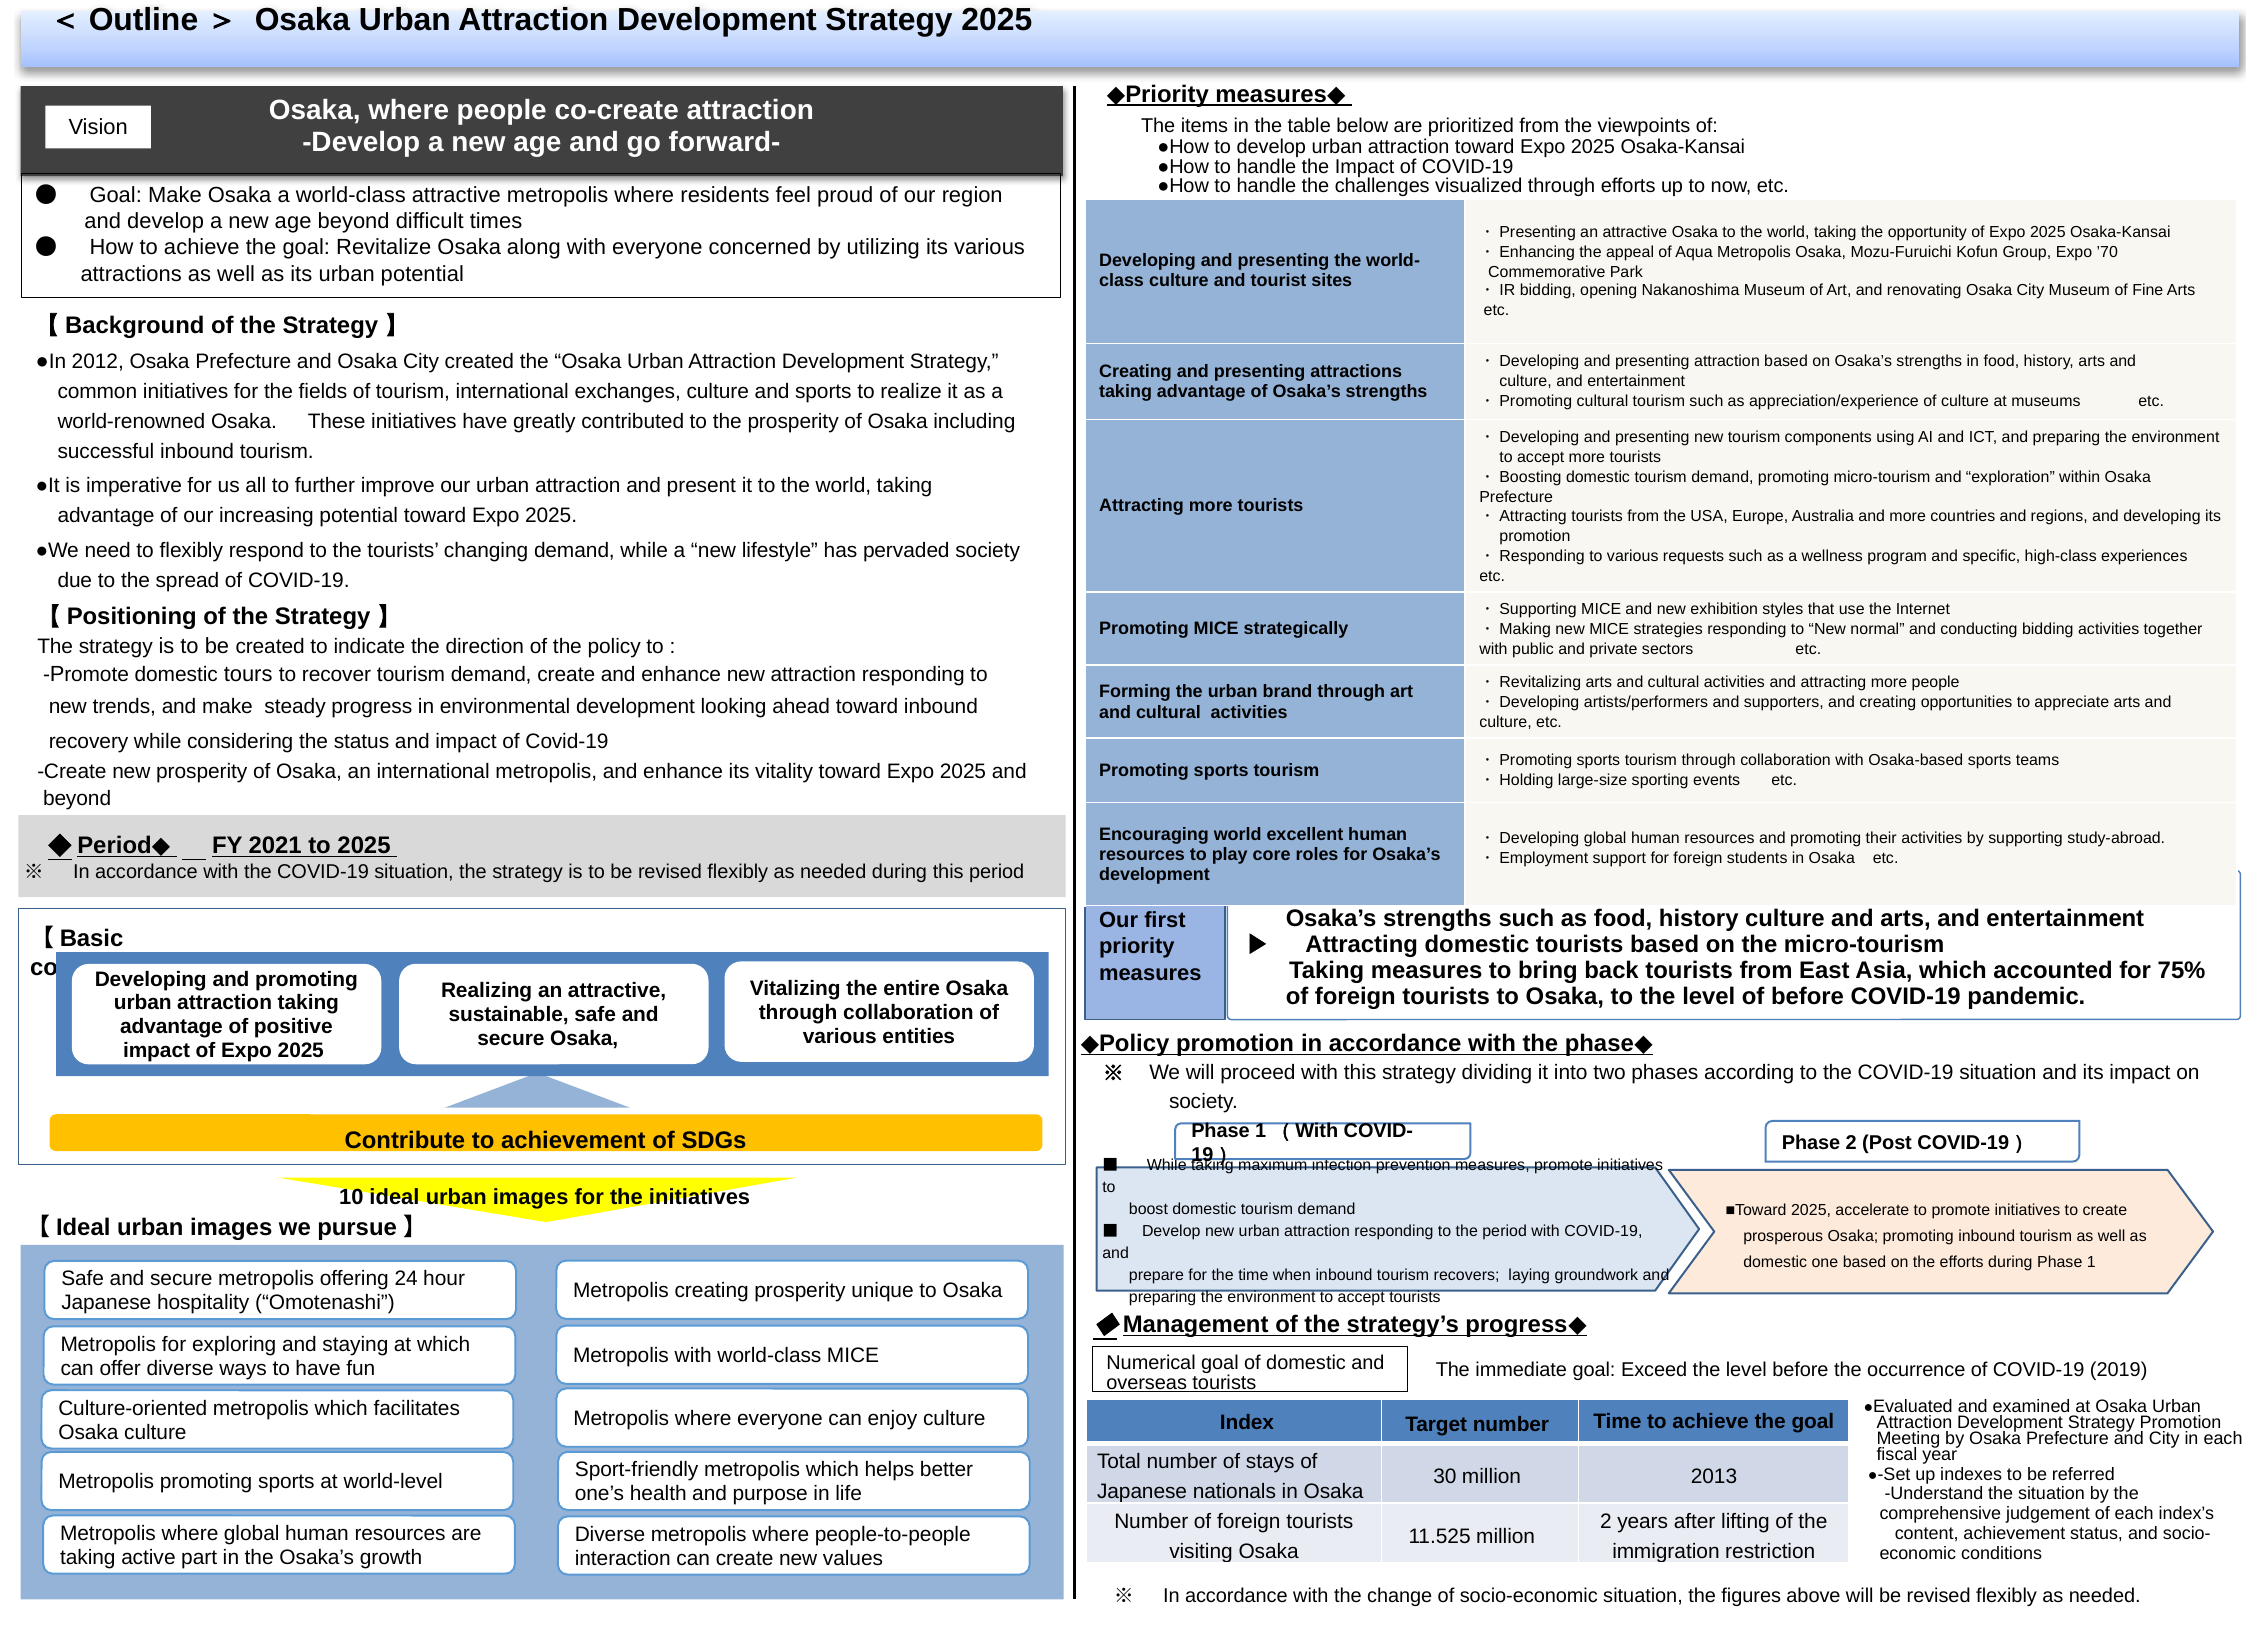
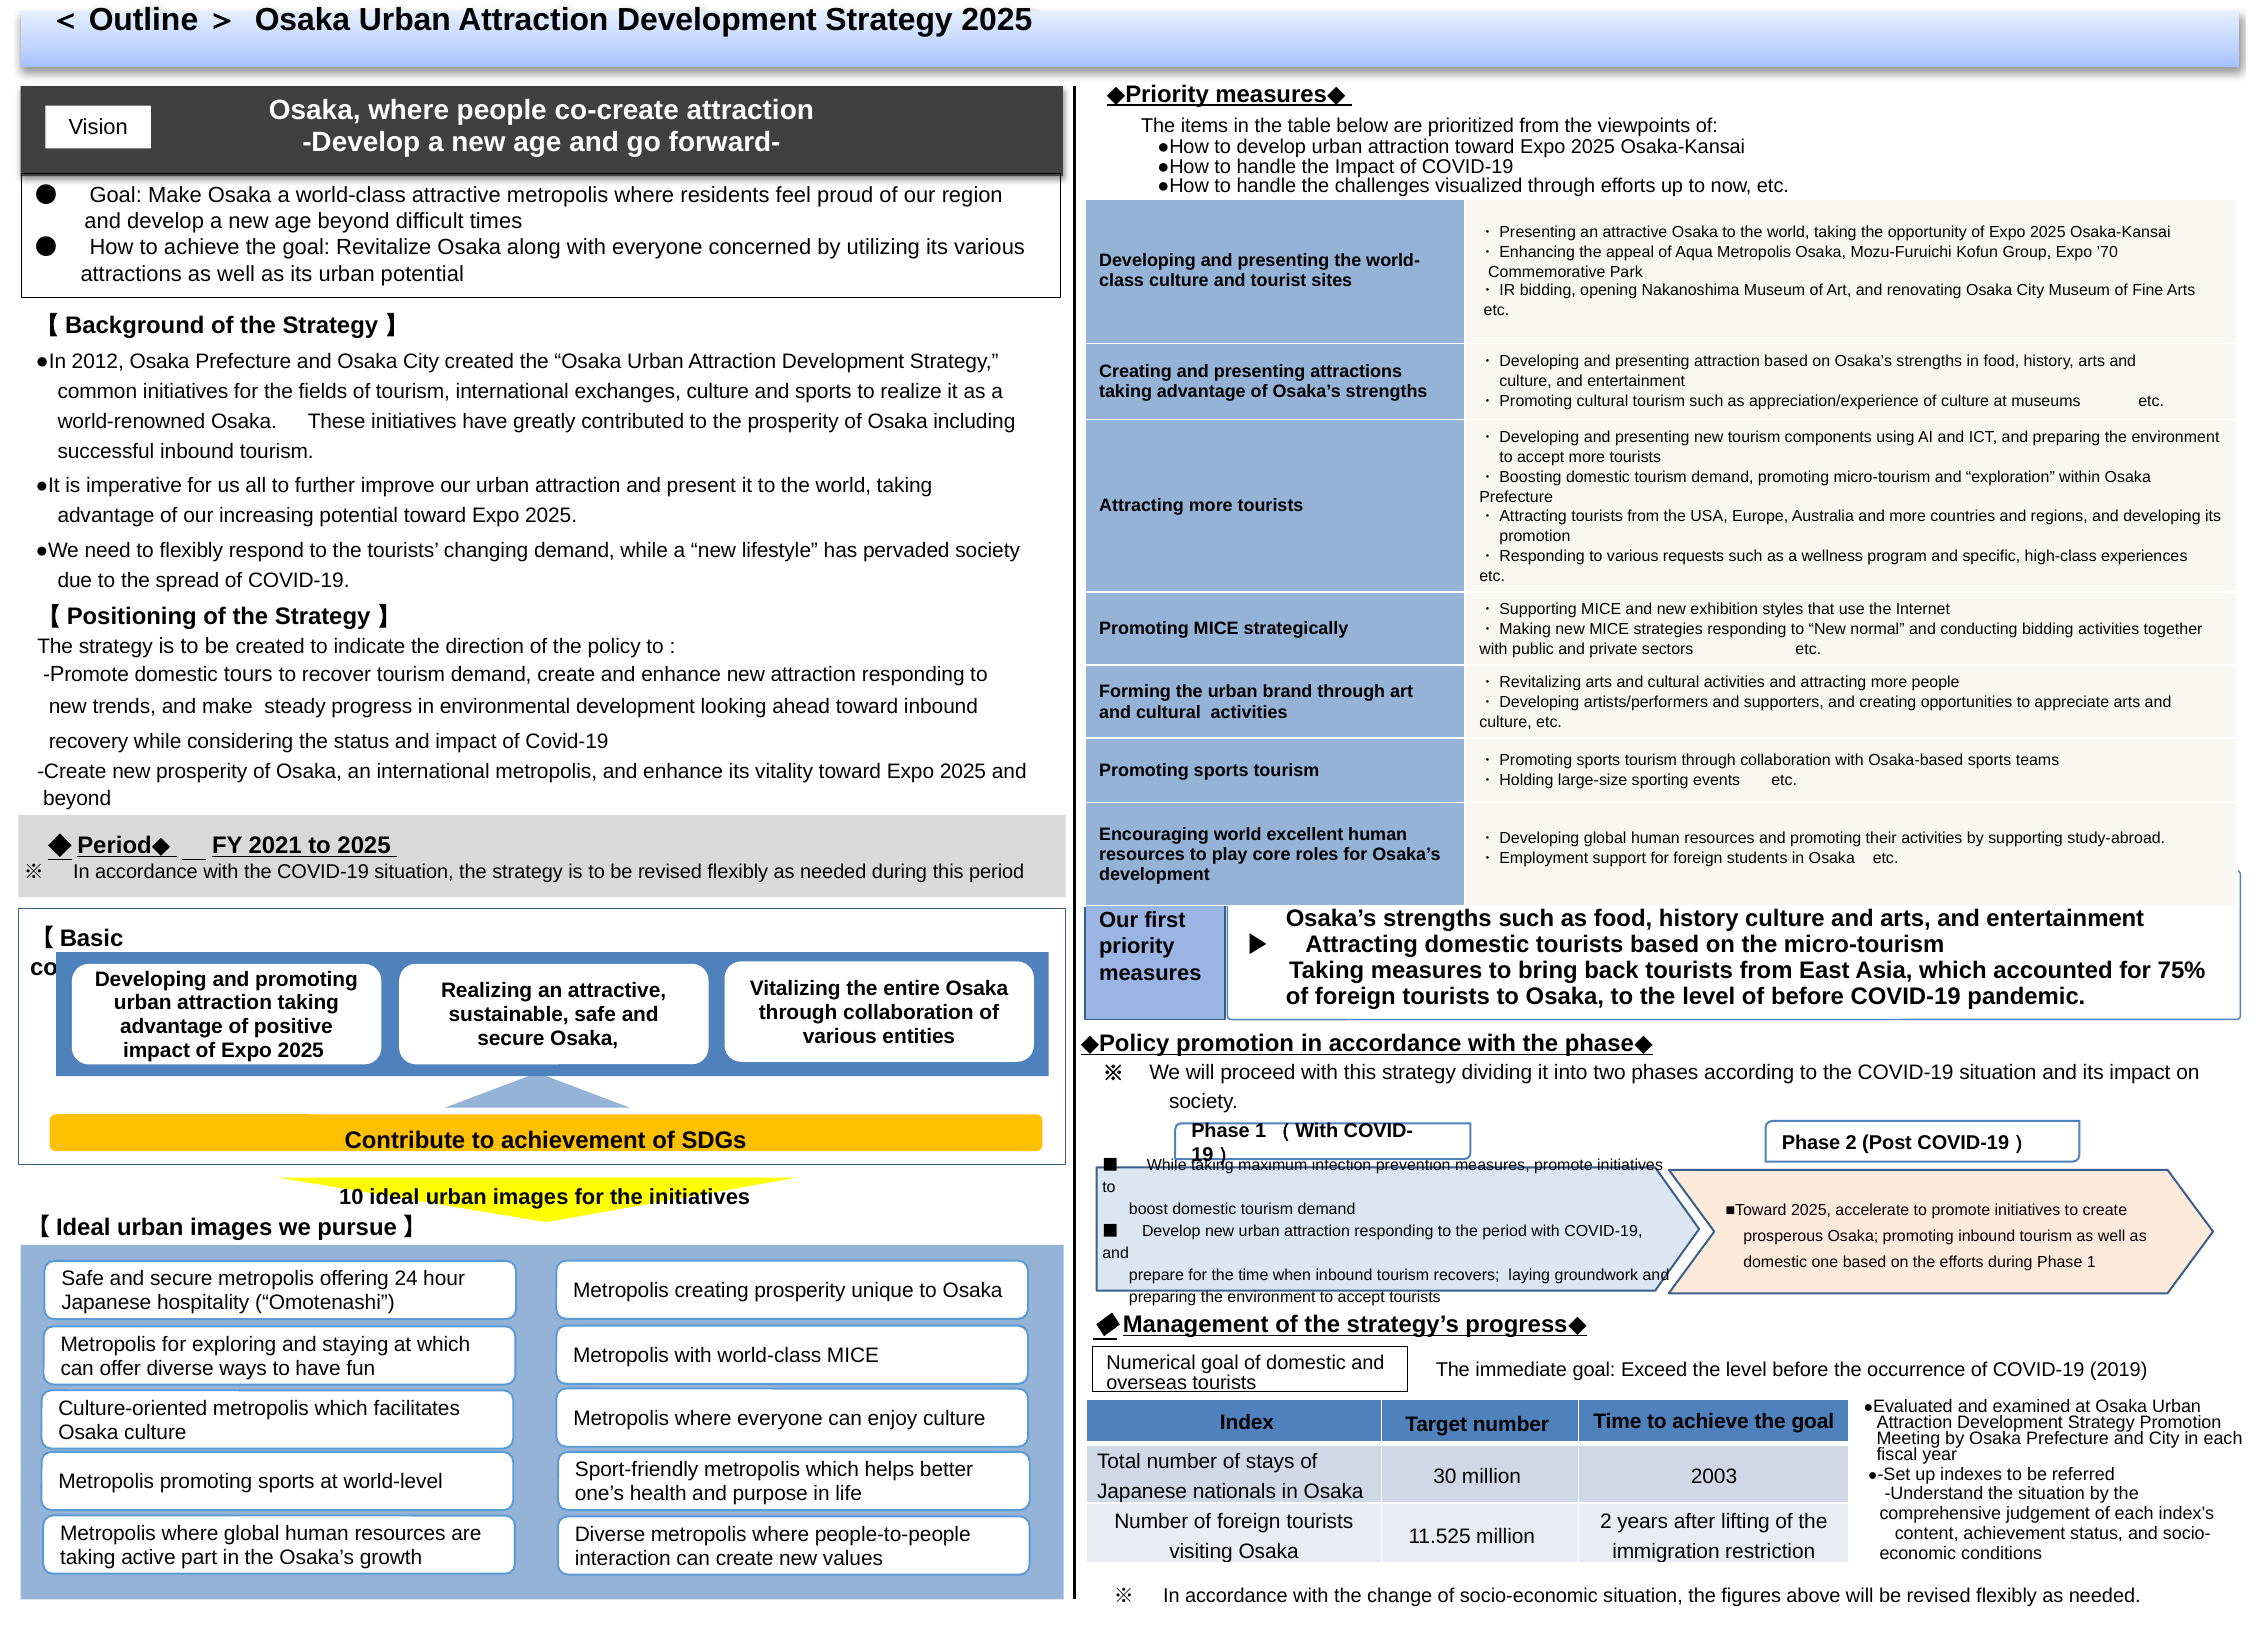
2013: 2013 -> 2003 (1714, 1476)
